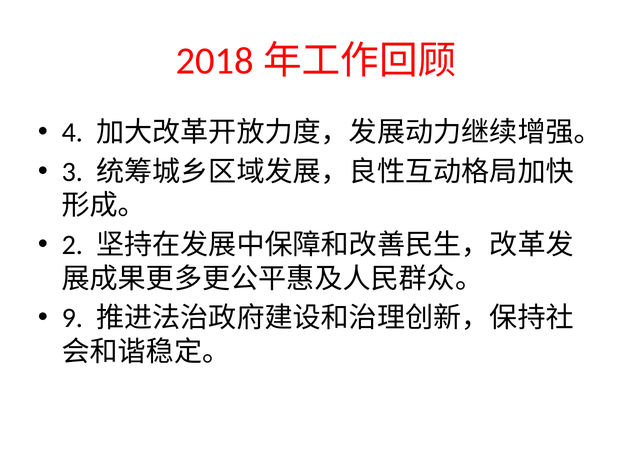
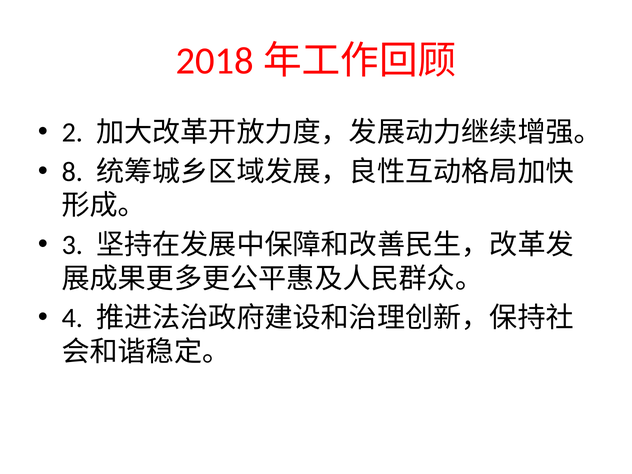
4: 4 -> 2 (72, 133)
3: 3 -> 8 (72, 172)
2: 2 -> 3 (72, 245)
9: 9 -> 4 (72, 318)
